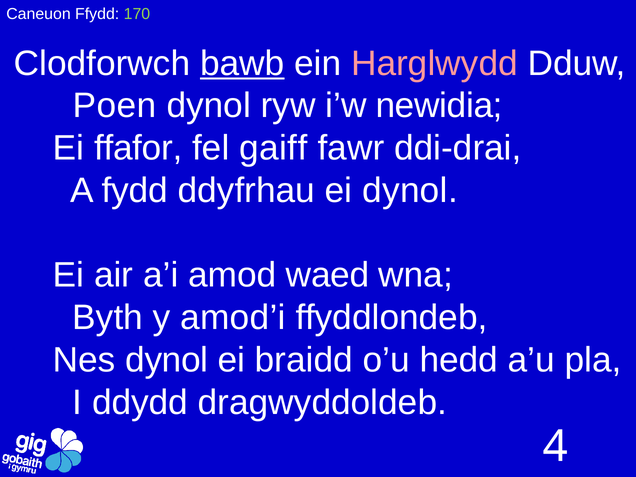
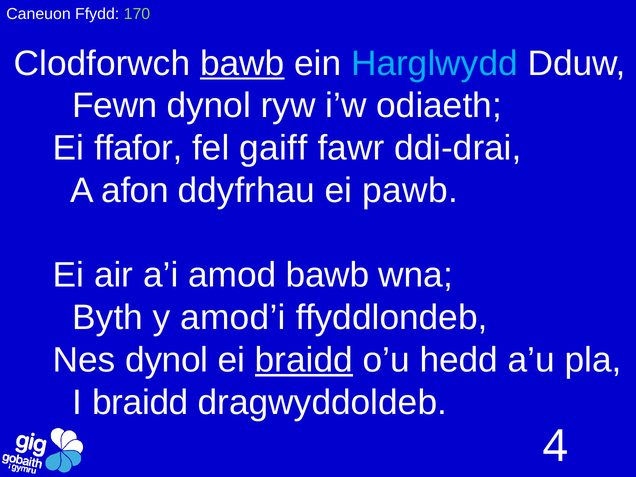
Harglwydd colour: pink -> light blue (434, 63)
Poen: Poen -> Fewn (115, 106)
newidia: newidia -> odiaeth (439, 106)
fydd: fydd -> afon (135, 191)
ei dynol: dynol -> pawb (410, 191)
amod waed: waed -> bawb (328, 275)
braidd underline: none -> present (304, 360)
I ddydd: ddydd -> braidd (140, 402)
